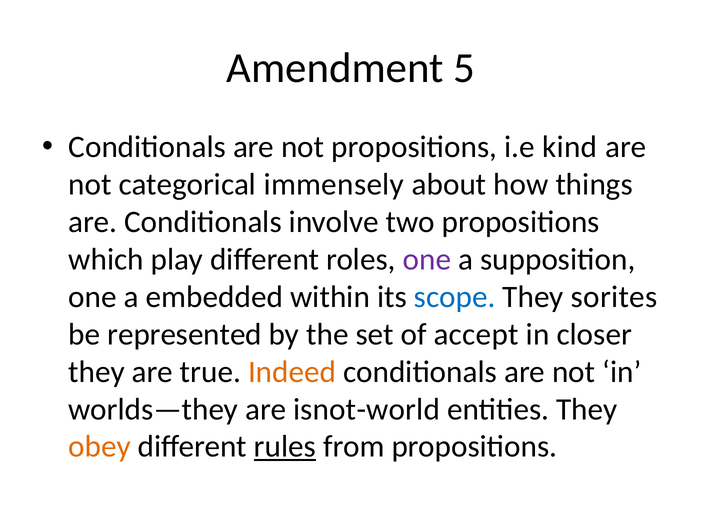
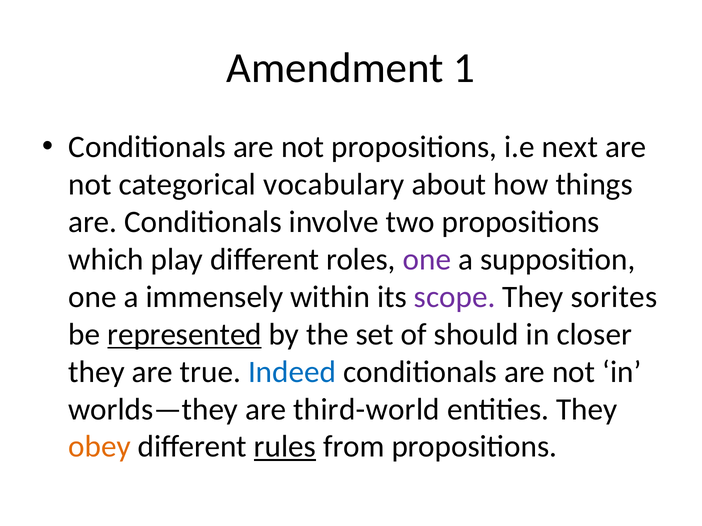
5: 5 -> 1 (464, 68)
kind: kind -> next (570, 147)
immensely: immensely -> vocabulary (334, 185)
embedded: embedded -> immensely (214, 297)
scope colour: blue -> purple (455, 297)
represented underline: none -> present (185, 335)
accept: accept -> should (476, 335)
Indeed colour: orange -> blue (292, 372)
isnot-world: isnot-world -> third-world (367, 410)
